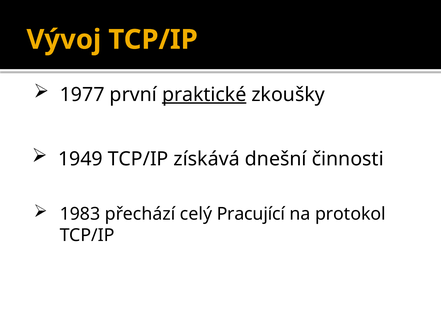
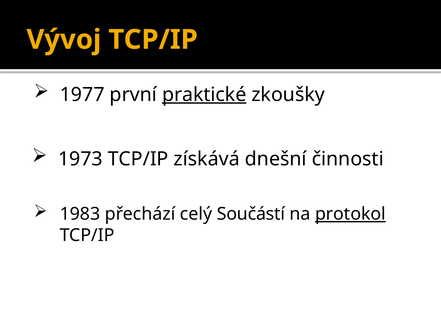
1949: 1949 -> 1973 (80, 159)
Pracující: Pracující -> Součástí (251, 214)
protokol underline: none -> present (350, 214)
